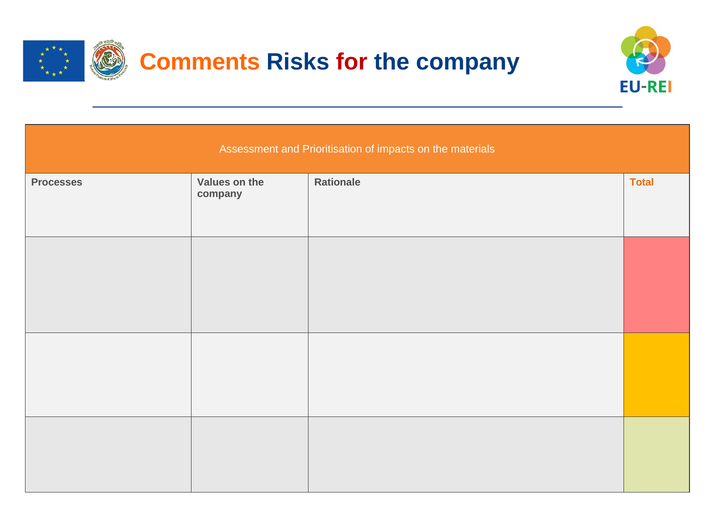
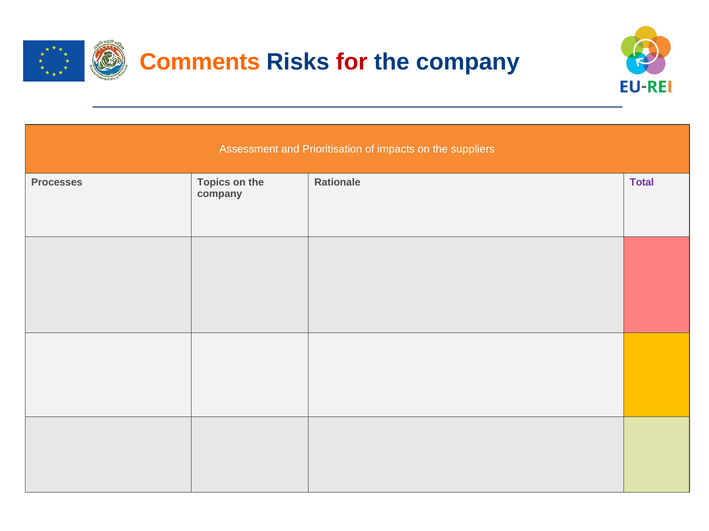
materials: materials -> suppliers (473, 149)
Values: Values -> Topics (214, 182)
Total colour: orange -> purple (642, 182)
